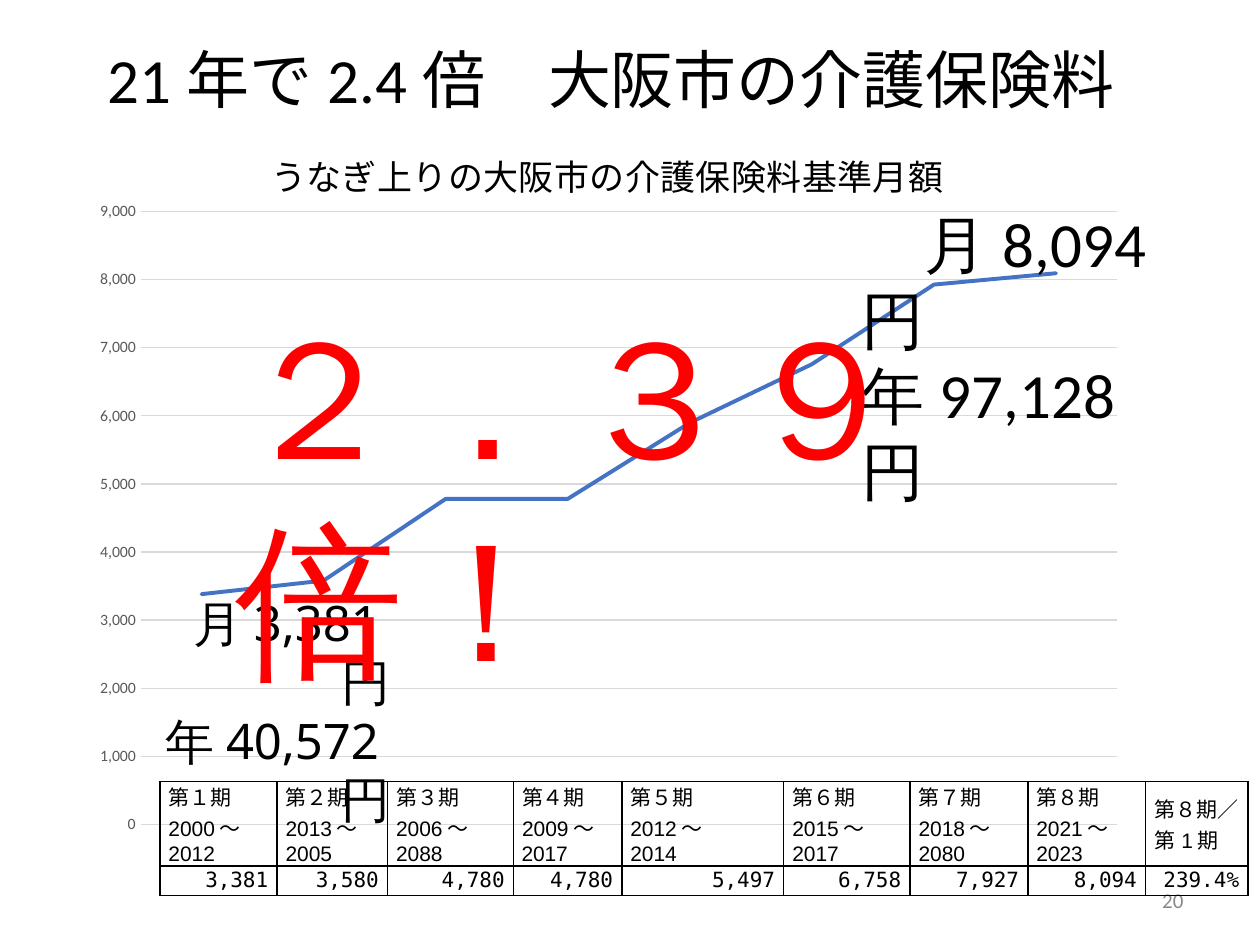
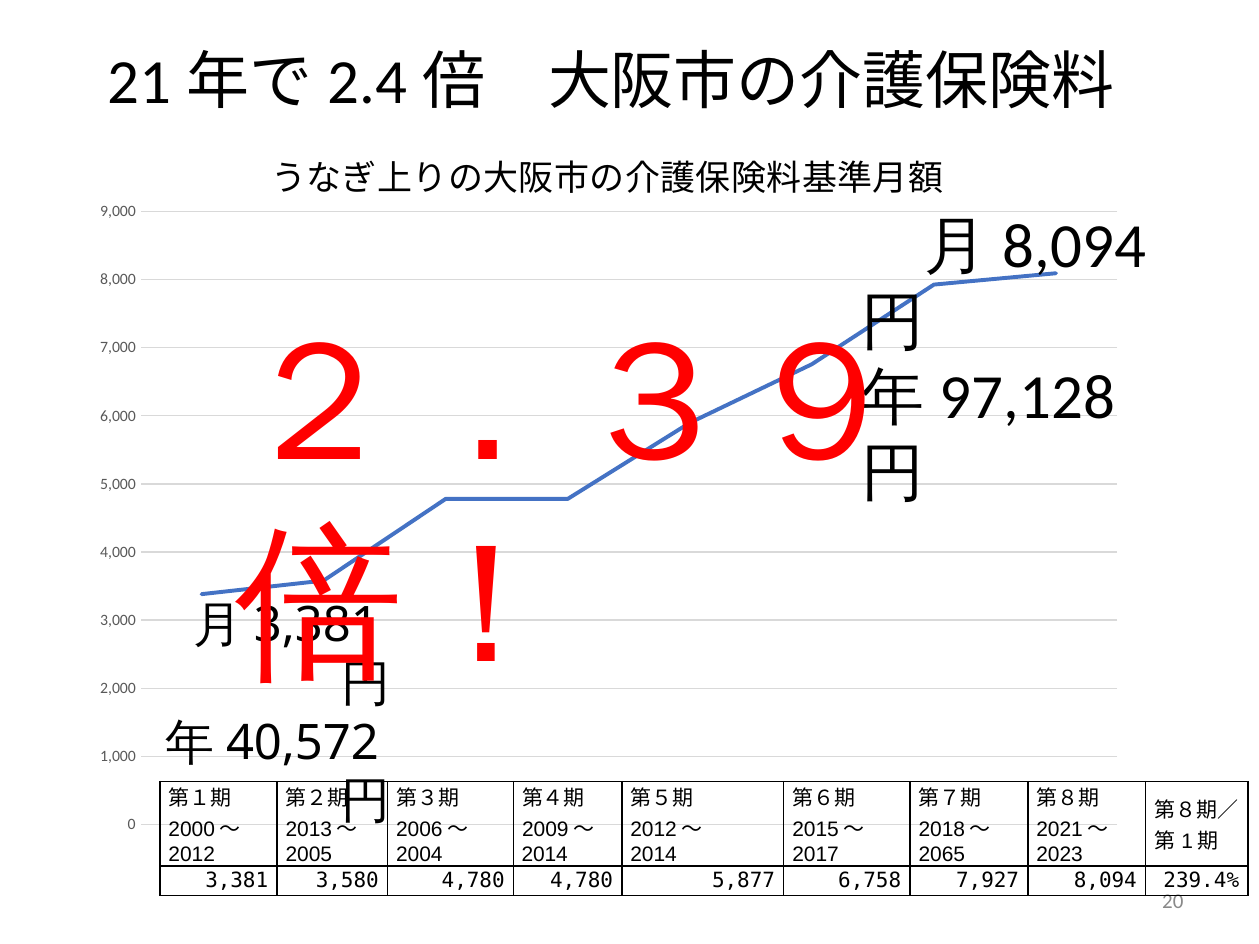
2088: 2088 -> 2004 (419, 855)
2017: 2017 -> 2014 (545, 855)
2080: 2080 -> 2065 (942, 855)
5,497: 5,497 -> 5,877 (744, 881)
